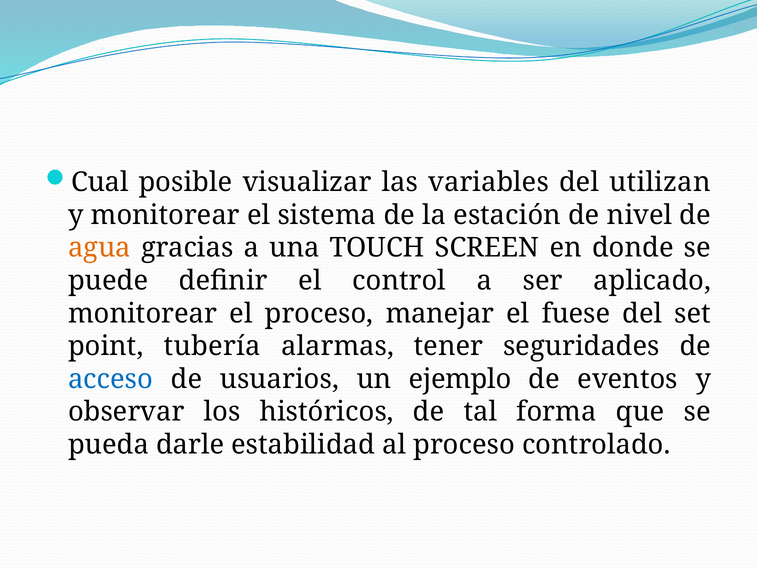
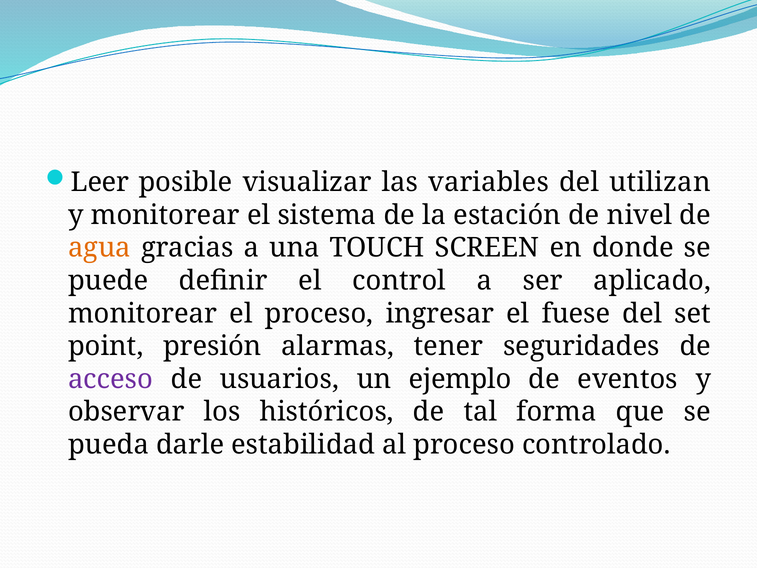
Cual: Cual -> Leer (100, 182)
manejar: manejar -> ingresar (440, 313)
tubería: tubería -> presión (212, 346)
acceso colour: blue -> purple (110, 379)
